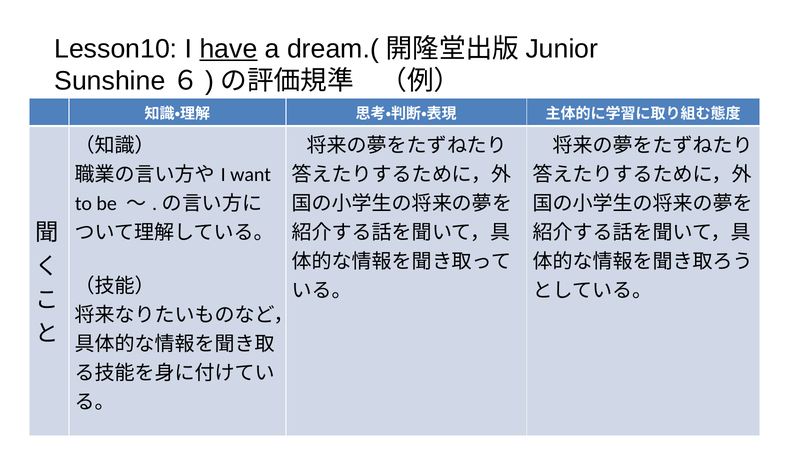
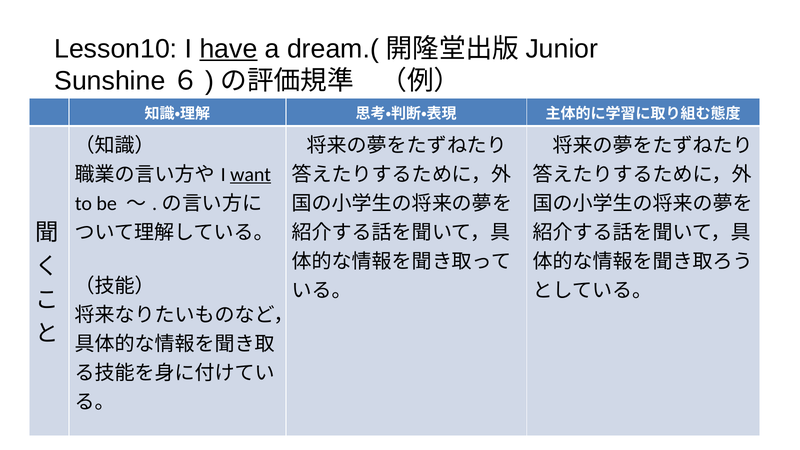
want underline: none -> present (251, 174)
